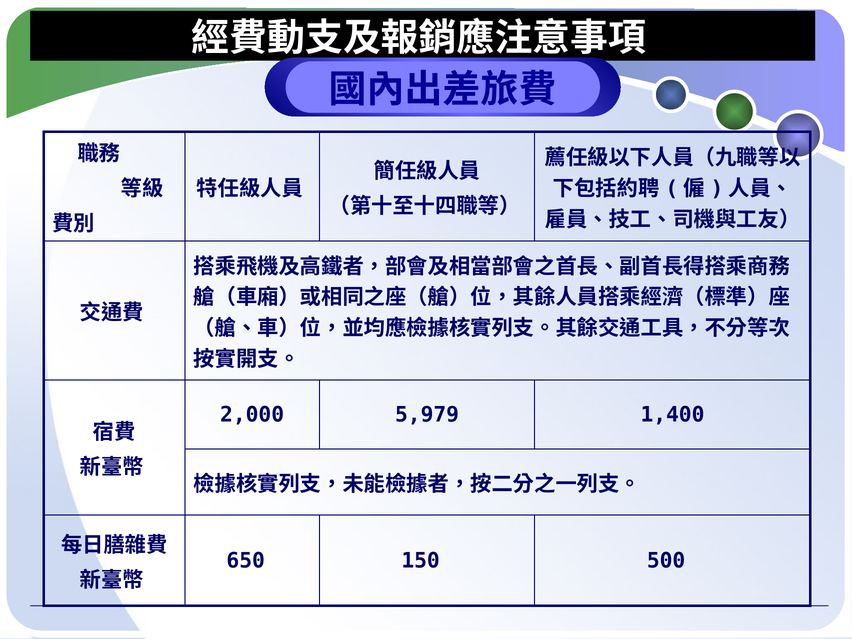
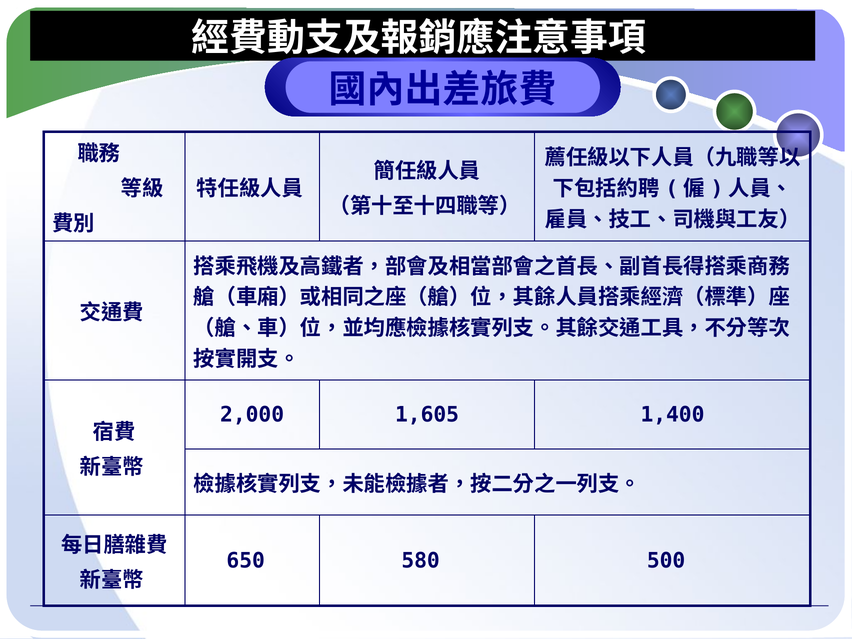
5,979: 5,979 -> 1,605 (427, 415)
150: 150 -> 580 (421, 561)
